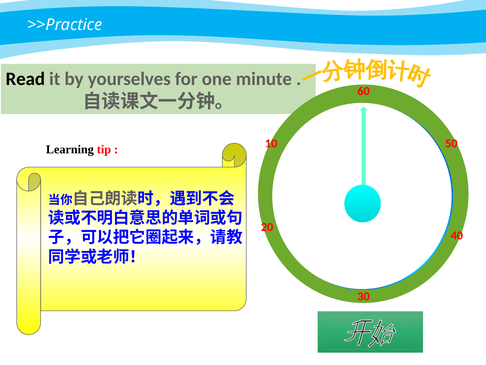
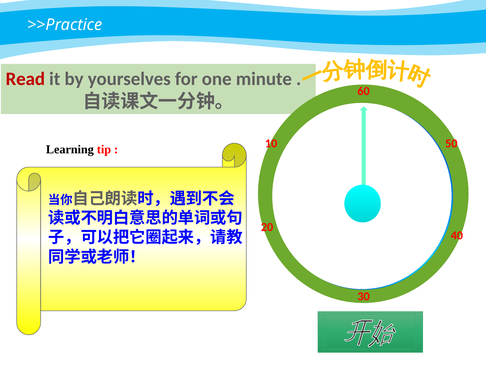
Read colour: black -> red (25, 79)
